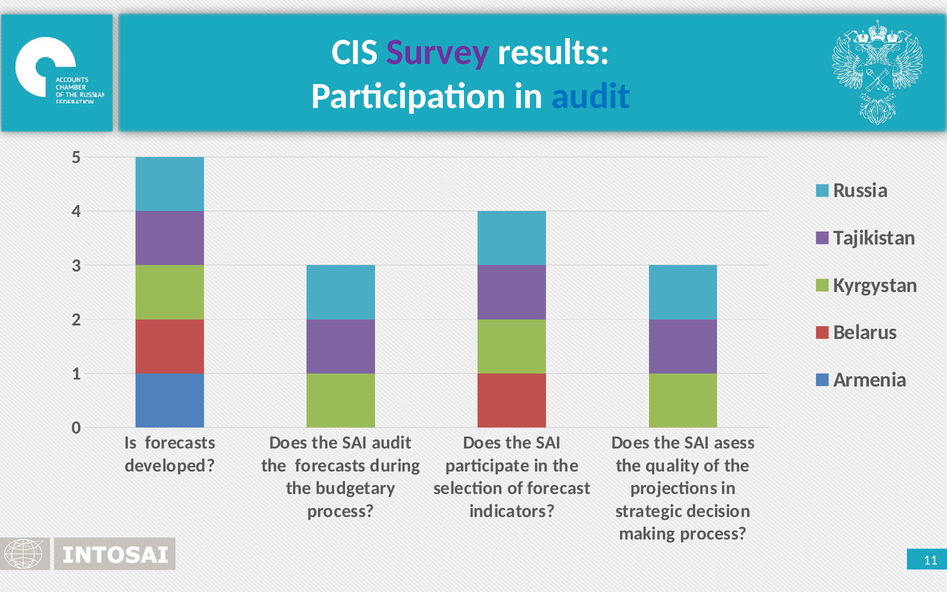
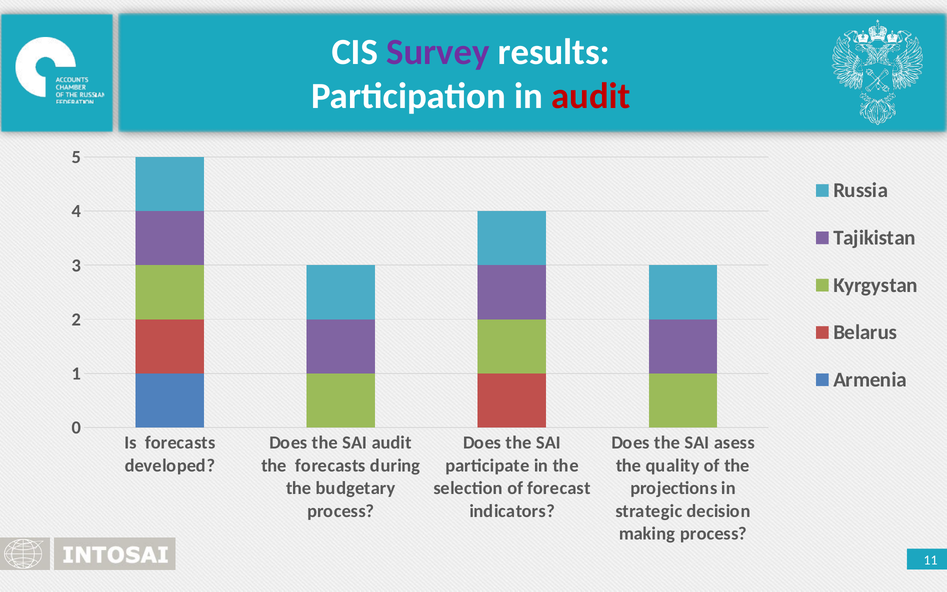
audit colour: blue -> red (591, 96)
